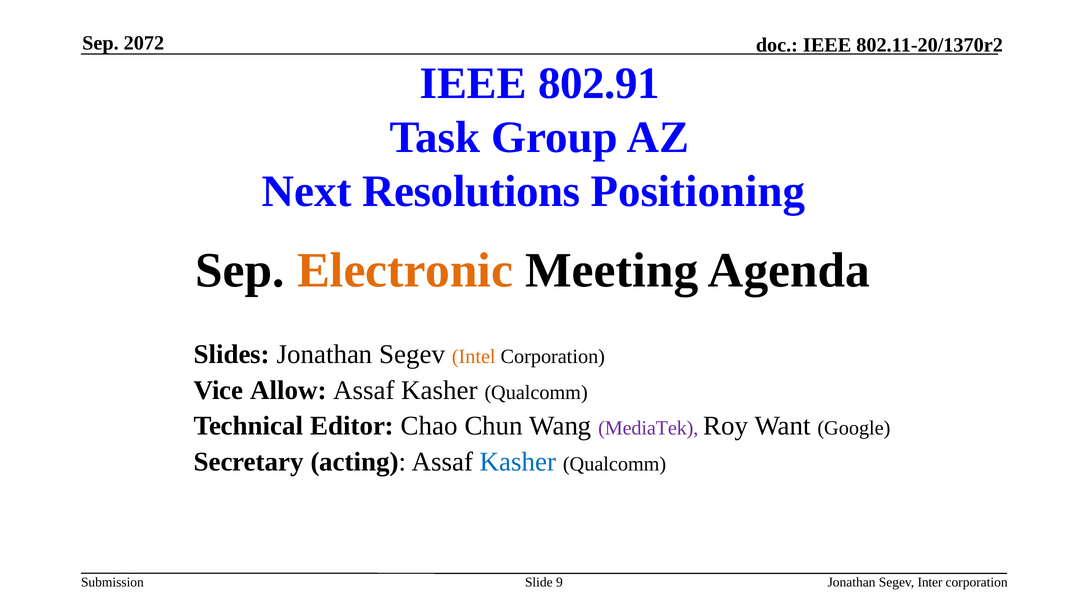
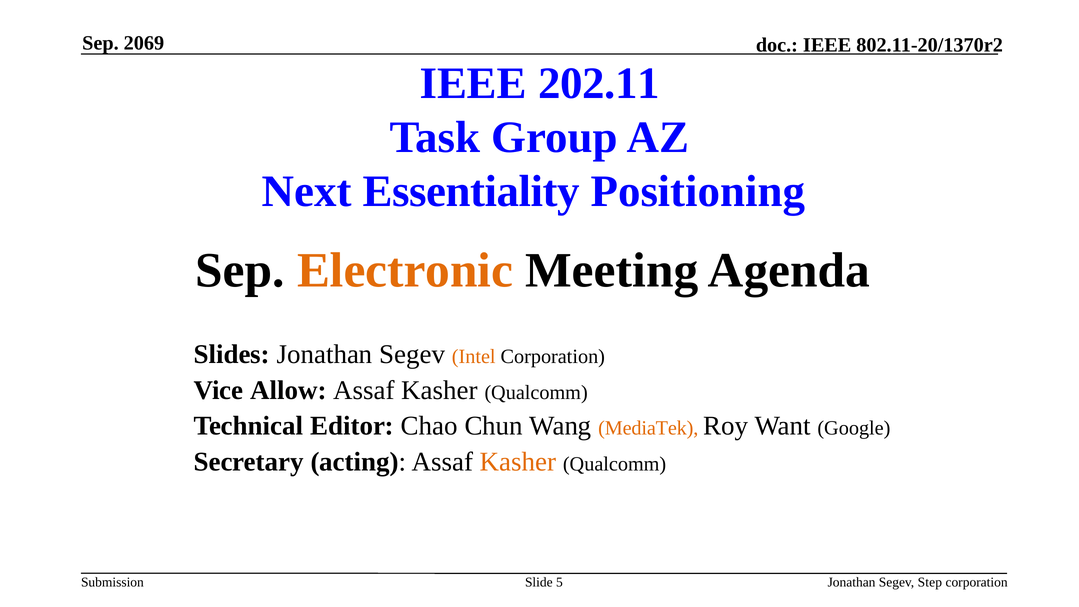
2072: 2072 -> 2069 (144, 43)
802.91: 802.91 -> 202.11 (599, 83)
Resolutions: Resolutions -> Essentiality (471, 191)
MediaTek colour: purple -> orange (648, 428)
Kasher colour: blue -> orange (518, 462)
9: 9 -> 5 (559, 582)
Inter: Inter -> Step (930, 582)
